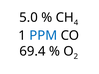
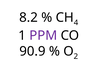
5.0: 5.0 -> 8.2 (29, 18)
PPM colour: blue -> purple (43, 36)
69.4: 69.4 -> 90.9 (32, 51)
